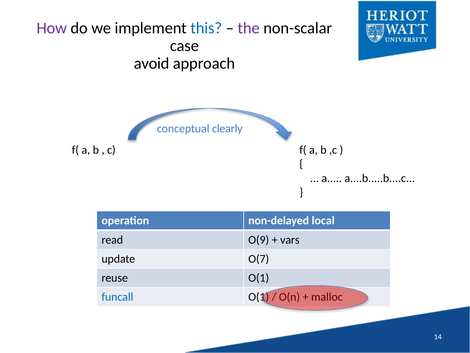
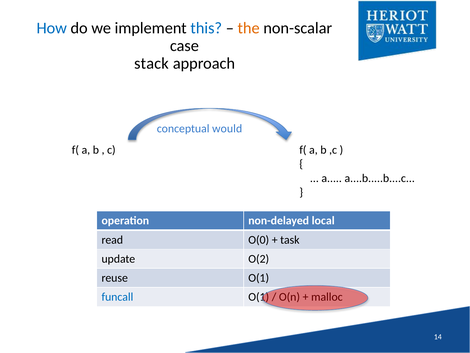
How colour: purple -> blue (52, 28)
the colour: purple -> orange (249, 28)
avoid: avoid -> stack (151, 63)
clearly: clearly -> would (227, 128)
O(9: O(9 -> O(0 (259, 239)
vars: vars -> task (290, 239)
O(7: O(7 -> O(2 (259, 259)
